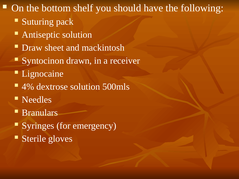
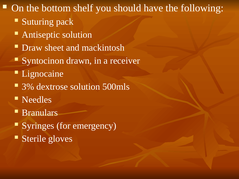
4%: 4% -> 3% (28, 87)
